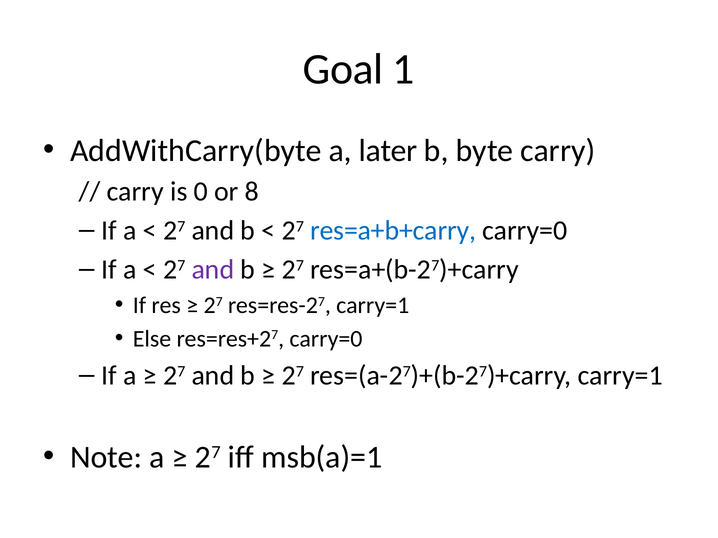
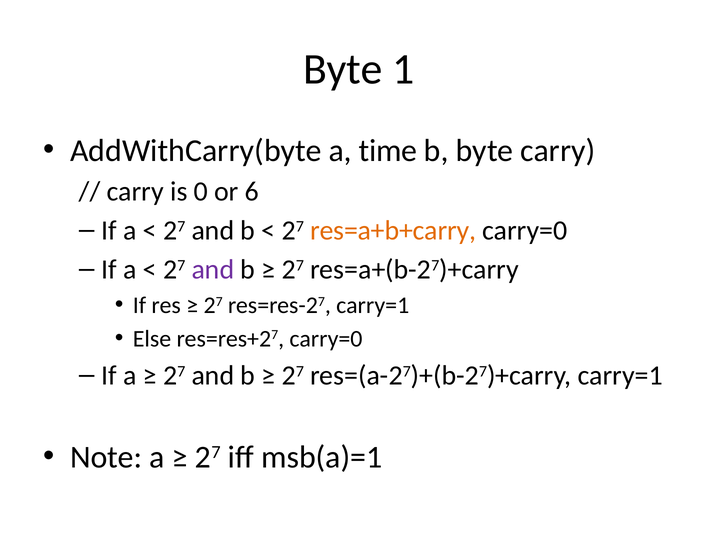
Goal: Goal -> Byte (343, 70)
later: later -> time (388, 151)
8: 8 -> 6 (252, 192)
res=a+b+carry colour: blue -> orange (393, 231)
